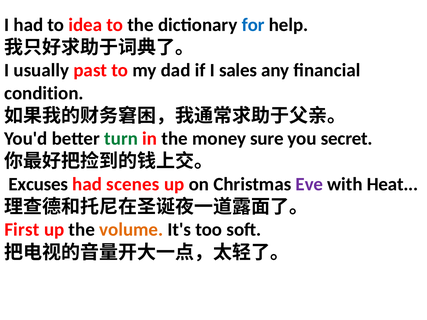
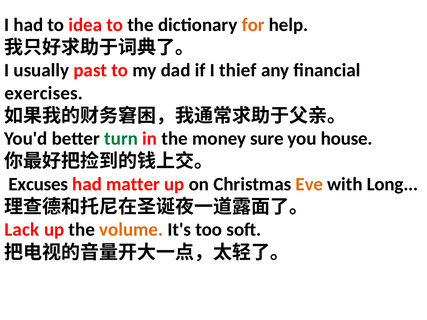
for colour: blue -> orange (253, 25)
sales: sales -> thief (238, 70)
condition: condition -> exercises (44, 93)
secret: secret -> house (347, 139)
scenes: scenes -> matter (133, 184)
Eve colour: purple -> orange (309, 184)
Heat: Heat -> Long (392, 184)
First: First -> Lack (22, 230)
